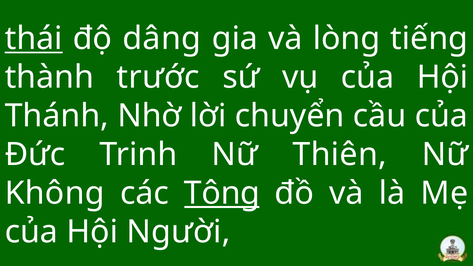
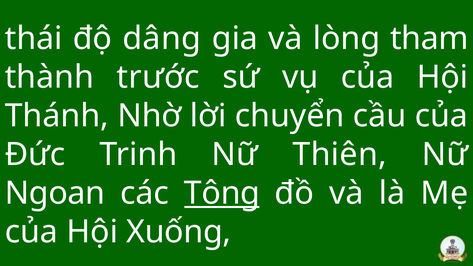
thái underline: present -> none (34, 39)
tiếng: tiếng -> tham (429, 39)
Không: Không -> Ngoan (55, 193)
Người: Người -> Xuống (179, 232)
